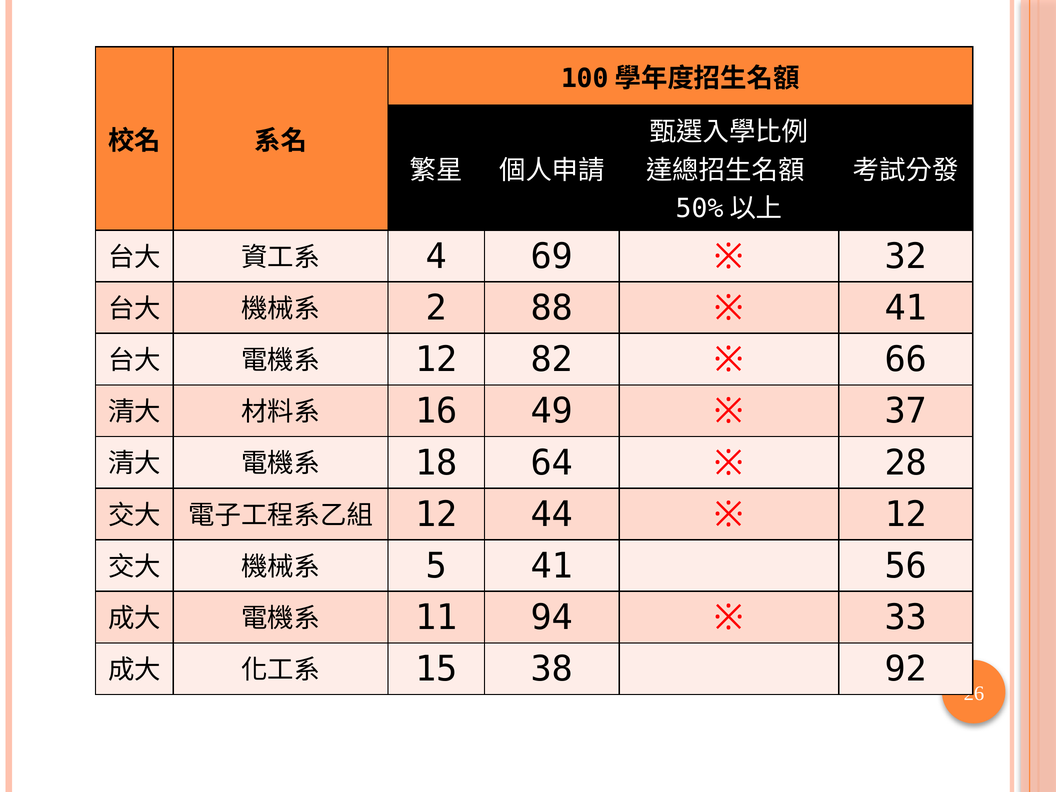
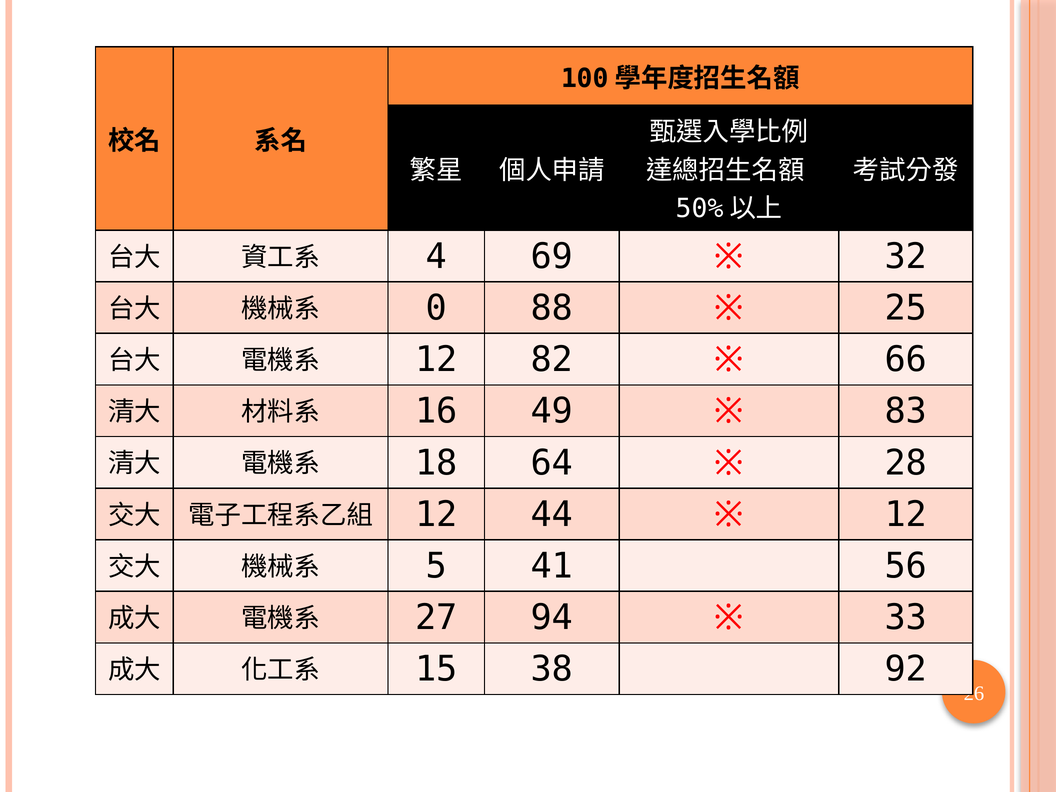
2: 2 -> 0 (436, 308)
41: 41 -> 25 (906, 308)
37: 37 -> 83 (906, 411)
11: 11 -> 27 (436, 618)
